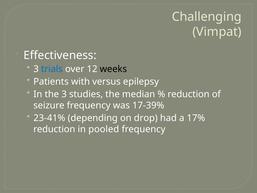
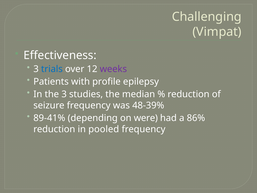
weeks colour: black -> purple (113, 69)
versus: versus -> profile (106, 82)
17-39%: 17-39% -> 48-39% (148, 105)
23-41%: 23-41% -> 89-41% (49, 118)
drop: drop -> were (146, 118)
17%: 17% -> 86% (196, 118)
